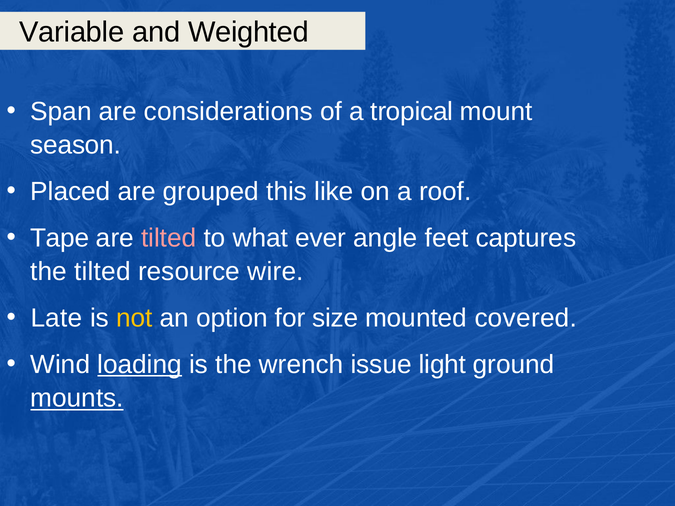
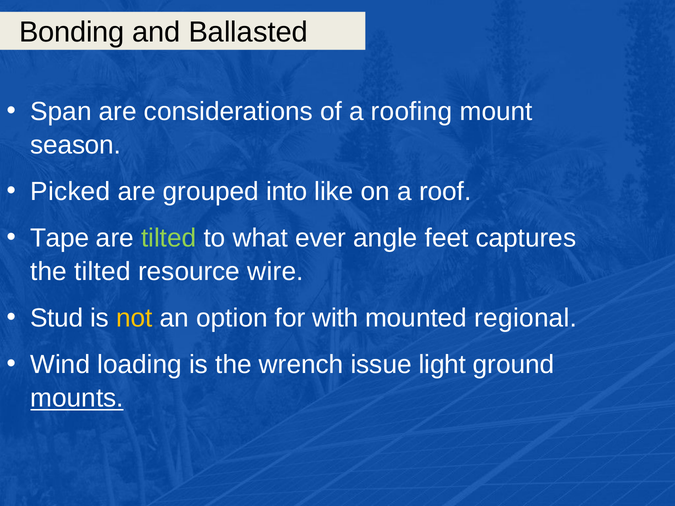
Variable: Variable -> Bonding (72, 32)
Weighted: Weighted -> Ballasted (248, 32)
tropical: tropical -> roofing (412, 111)
Placed: Placed -> Picked (70, 192)
this: this -> into (287, 192)
tilted colour: pink -> light green (169, 238)
Late: Late -> Stud (57, 318)
size: size -> with (335, 318)
covered: covered -> regional (526, 318)
loading underline: present -> none (140, 365)
